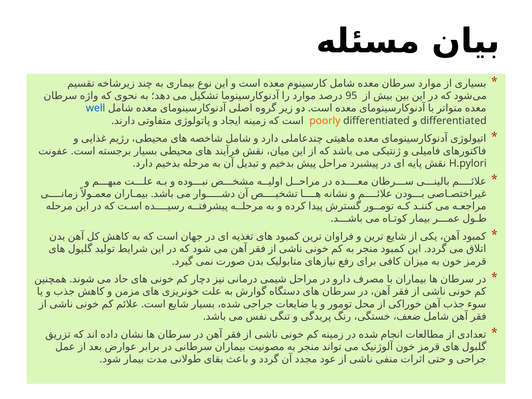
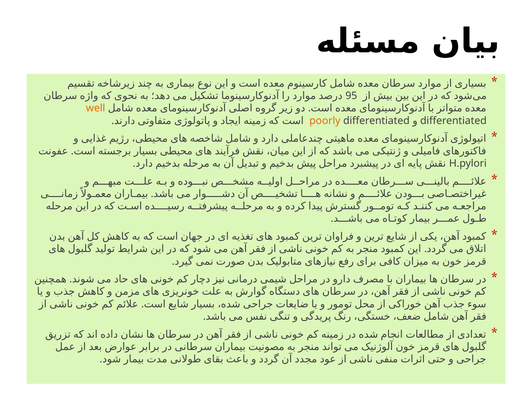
well colour: blue -> orange (96, 108)
